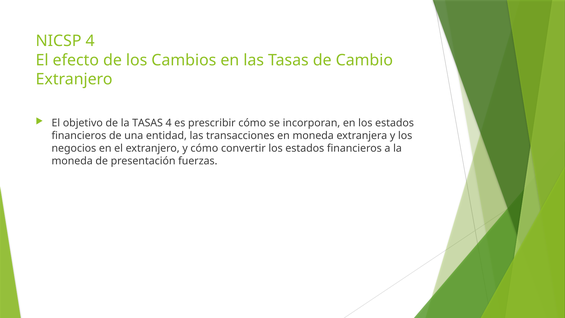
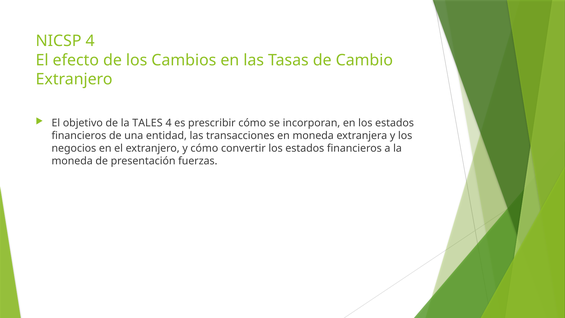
la TASAS: TASAS -> TALES (147, 123)
